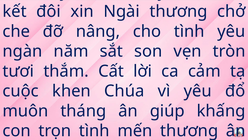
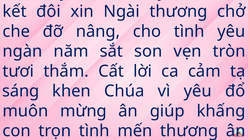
cuộc: cuộc -> sáng (21, 91)
tháng: tháng -> mừng (83, 111)
